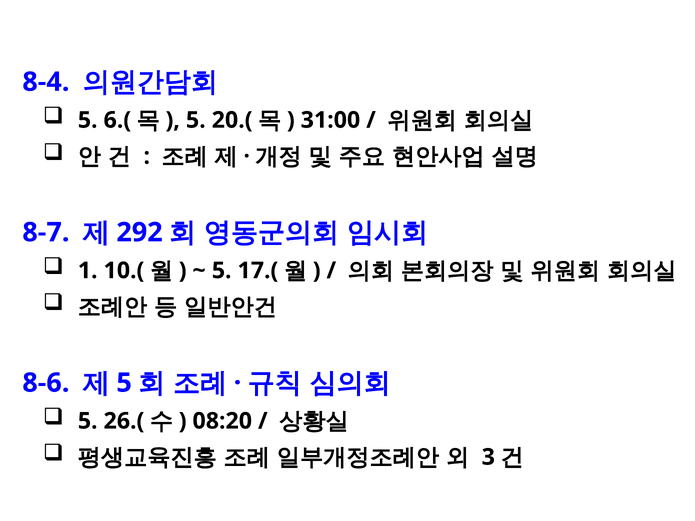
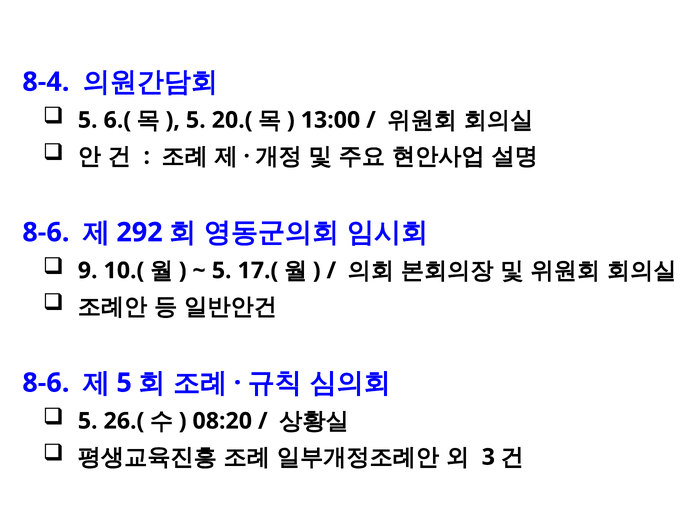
31:00: 31:00 -> 13:00 (330, 120)
8-7: 8-7 -> 8-6 (46, 232)
1: 1 -> 9 (88, 271)
